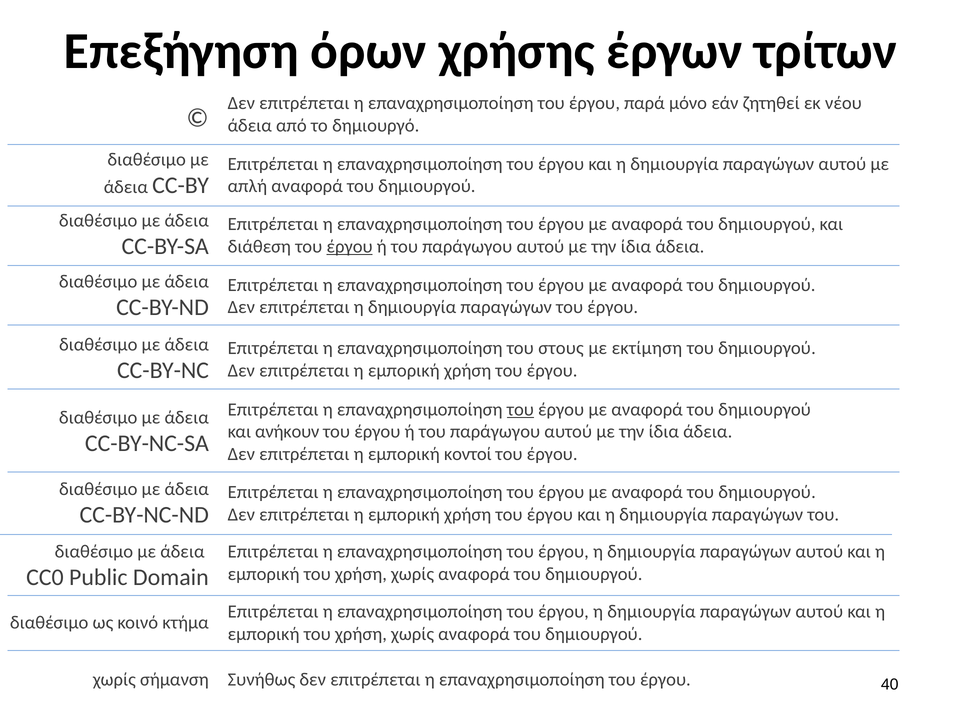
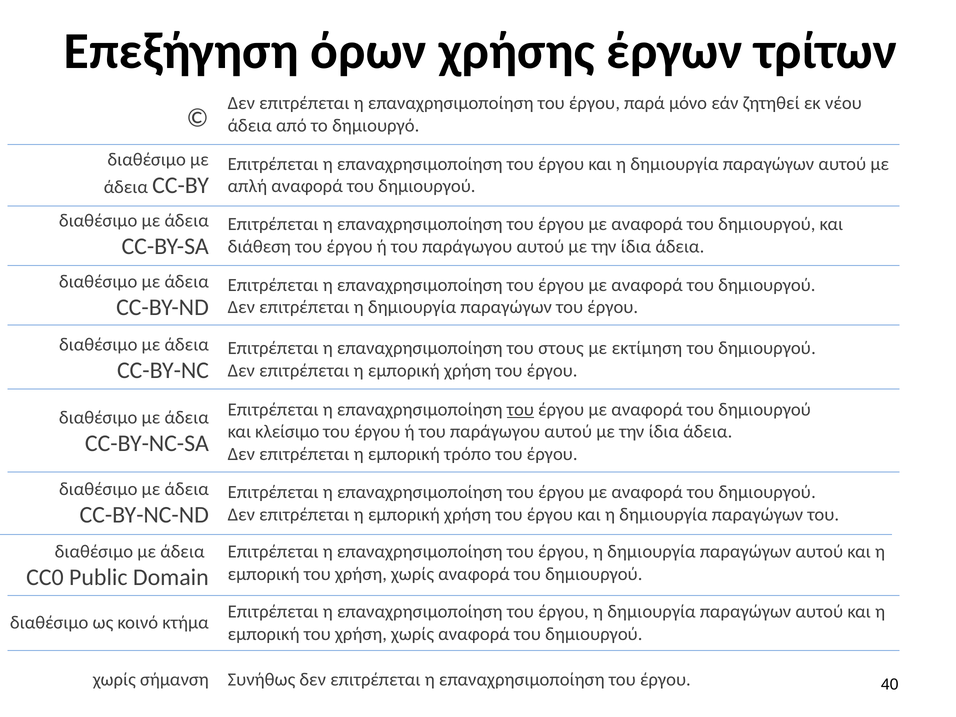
έργου underline: present -> none (350, 246)
ανήκουν: ανήκουν -> κλείσιμο (287, 432)
κοντοί: κοντοί -> τρόπο (468, 454)
